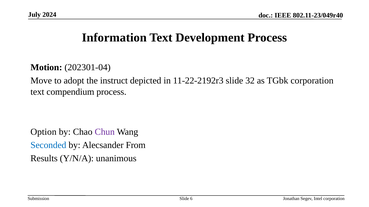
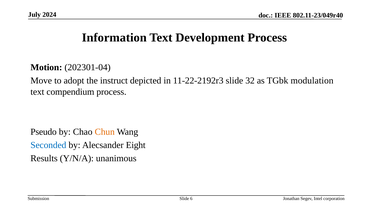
TGbk corporation: corporation -> modulation (312, 81)
Option: Option -> Pseudo (44, 132)
Chun colour: purple -> orange (105, 132)
From: From -> Eight (136, 146)
